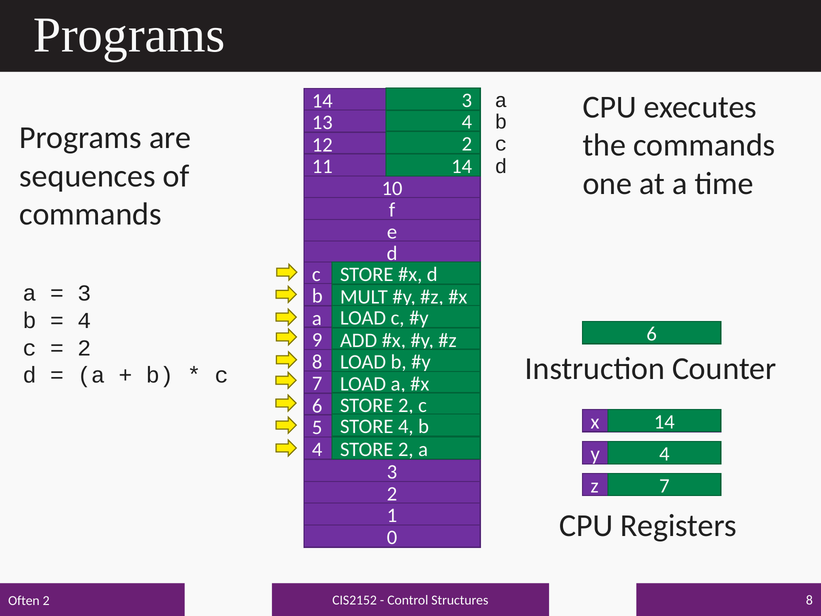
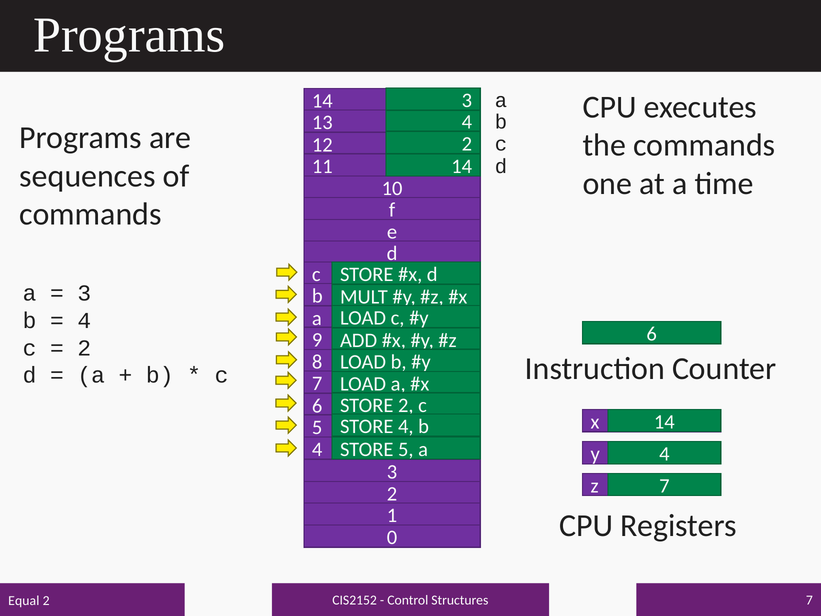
2: 2 -> 5 (406, 449)
Structures 8: 8 -> 7 (809, 600)
Often: Often -> Equal (24, 600)
